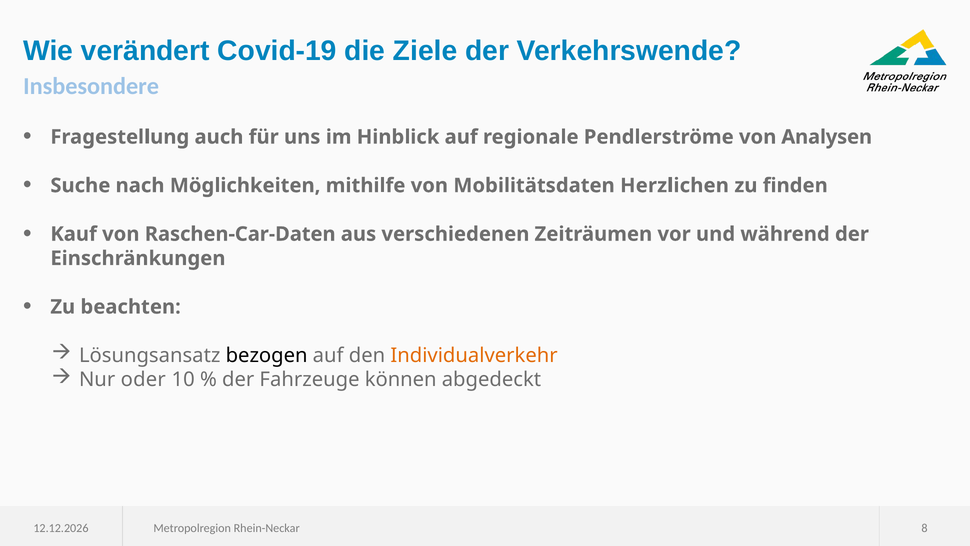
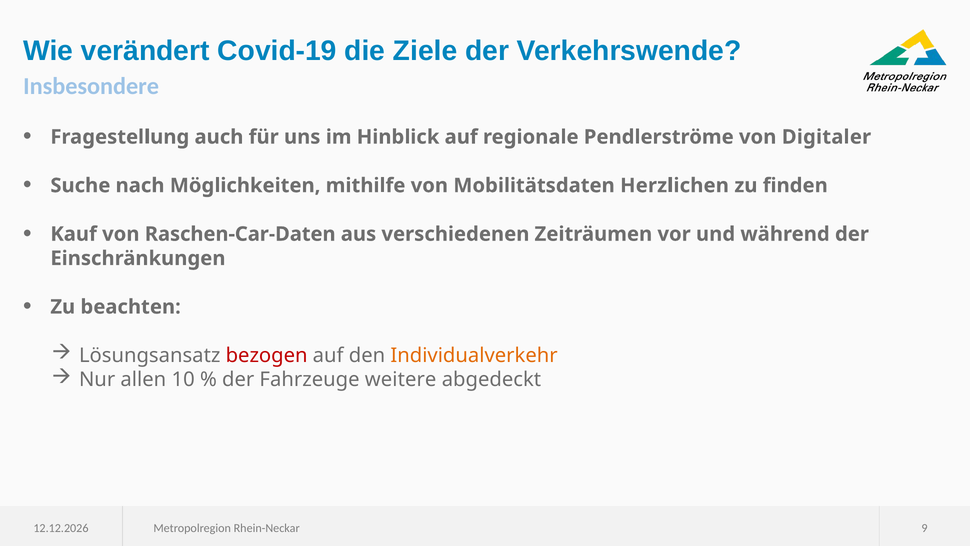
Analysen: Analysen -> Digitaler (826, 137)
bezogen colour: black -> red (267, 355)
oder: oder -> allen (143, 379)
können: können -> weitere (401, 379)
8: 8 -> 9 (925, 528)
